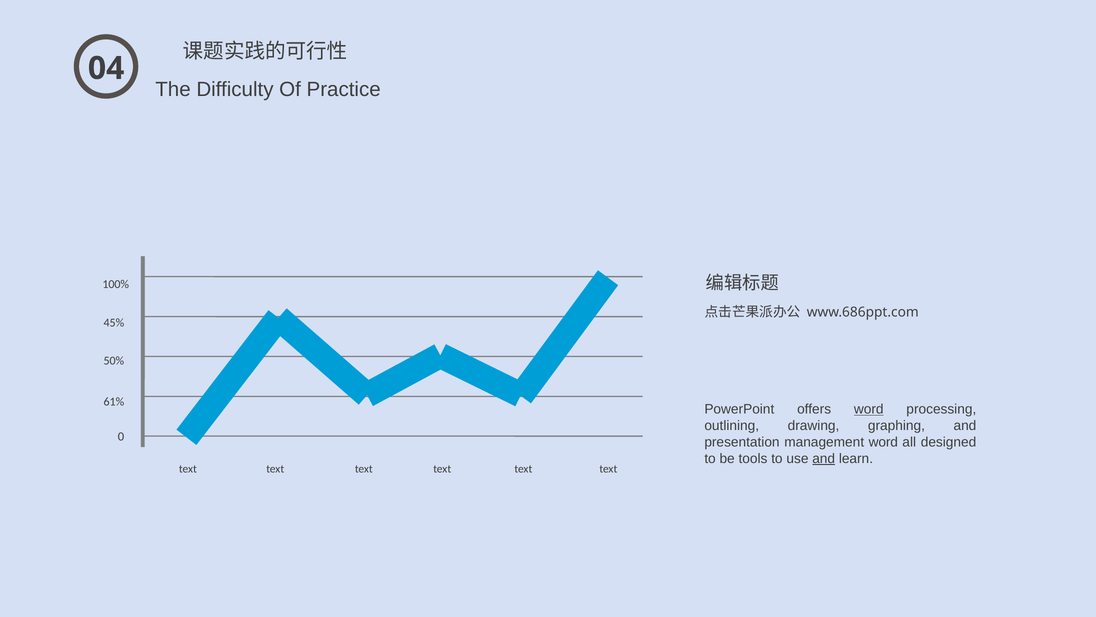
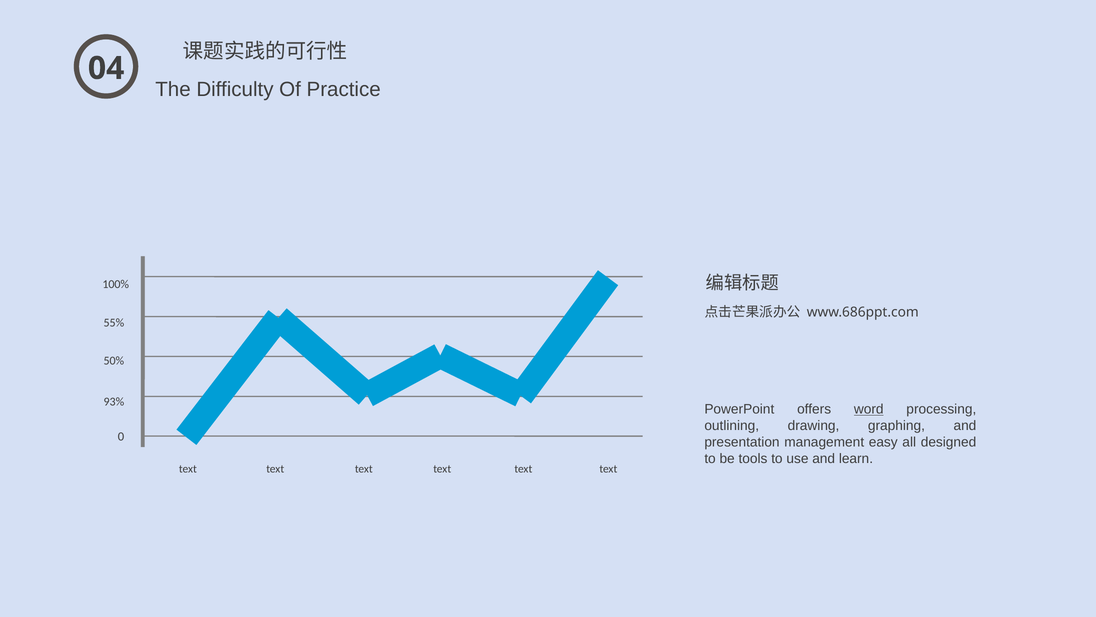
45%: 45% -> 55% (114, 323)
61%: 61% -> 93% (114, 402)
management word: word -> easy (883, 442)
and underline: present -> none (824, 458)
